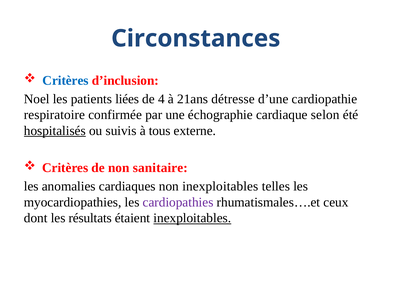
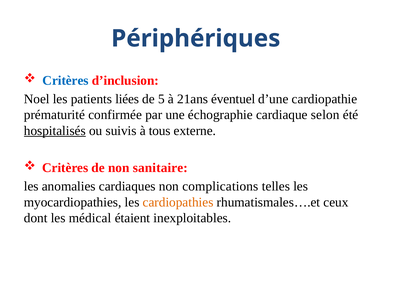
Circonstances: Circonstances -> Périphériques (196, 39)
4: 4 -> 5 (161, 99)
détresse: détresse -> éventuel (233, 99)
respiratoire: respiratoire -> prématurité (54, 115)
non inexploitables: inexploitables -> complications (220, 187)
cardiopathies colour: purple -> orange (178, 203)
résultats: résultats -> médical (90, 218)
inexploitables underline: present -> none (192, 218)
